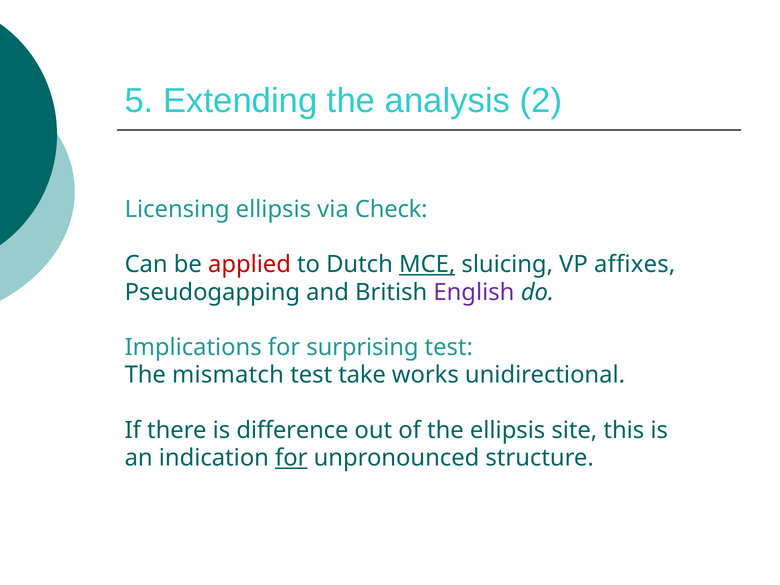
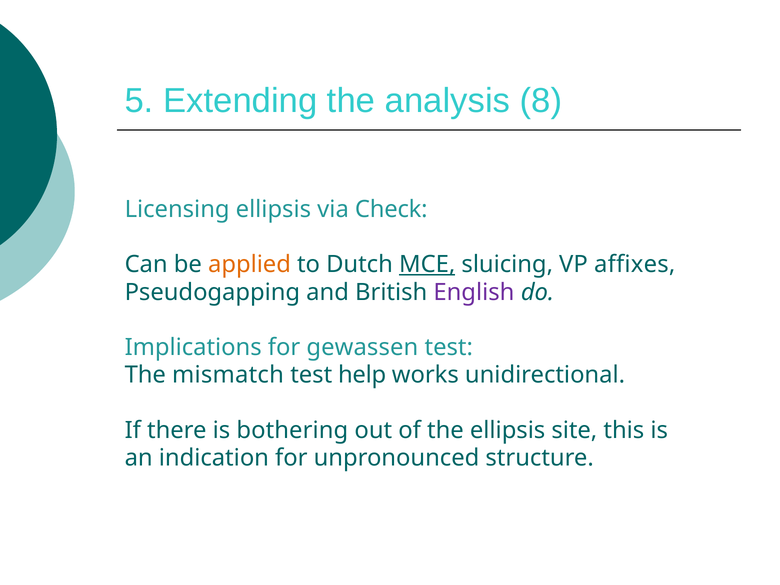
2: 2 -> 8 (541, 101)
applied colour: red -> orange (249, 265)
surprising: surprising -> gewassen (362, 347)
take: take -> help (362, 375)
difference: difference -> bothering (292, 430)
for underline: present -> none (291, 458)
